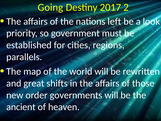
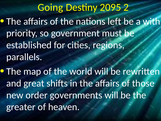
2017: 2017 -> 2095 (110, 7)
look: look -> with (151, 21)
ancient: ancient -> greater (21, 107)
